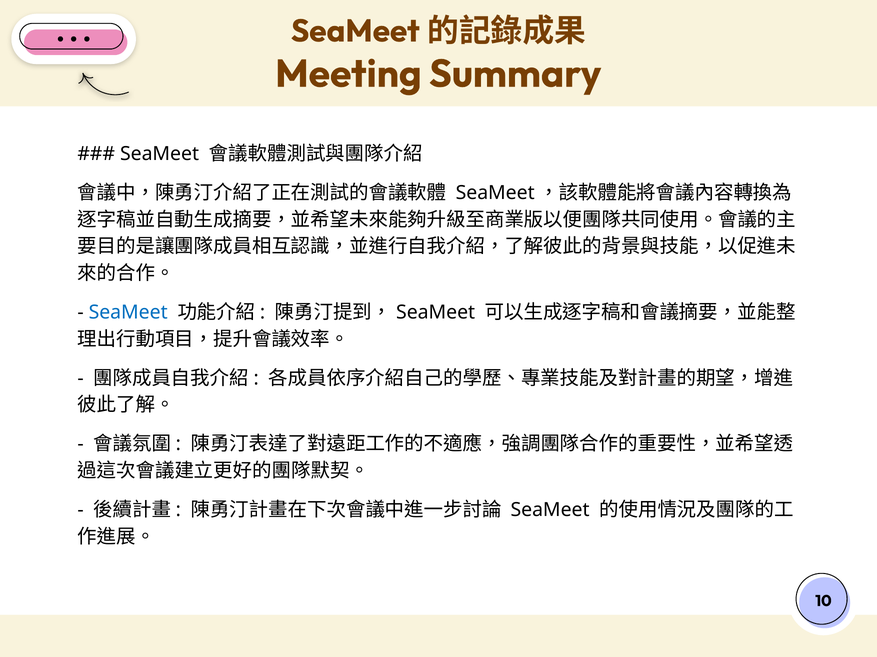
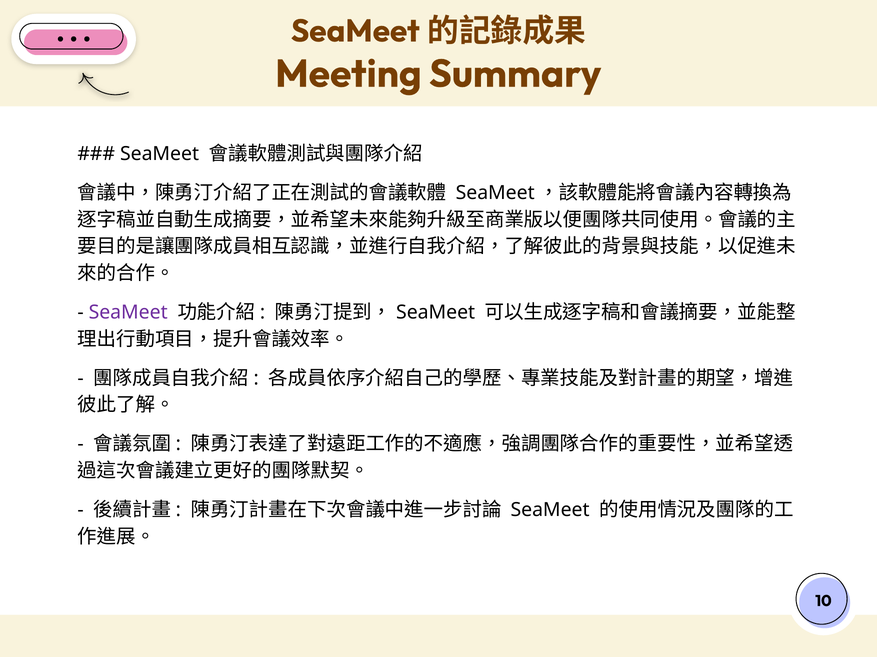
SeaMeet colour: blue -> purple (128, 313)
